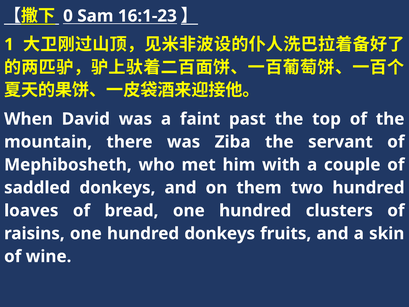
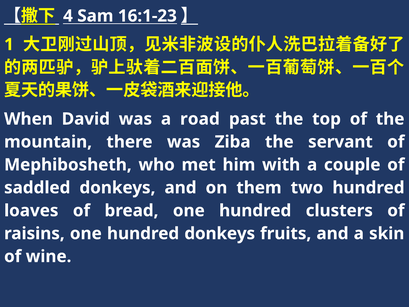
0: 0 -> 4 (68, 16)
faint: faint -> road (200, 119)
